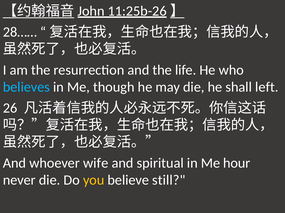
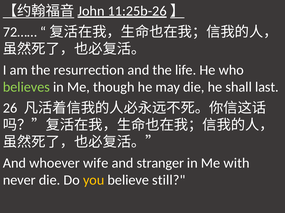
28……: 28…… -> 72…… (20, 32)
believes colour: light blue -> light green (26, 87)
left: left -> last (267, 87)
spiritual: spiritual -> stranger (160, 164)
hour: hour -> with (237, 164)
